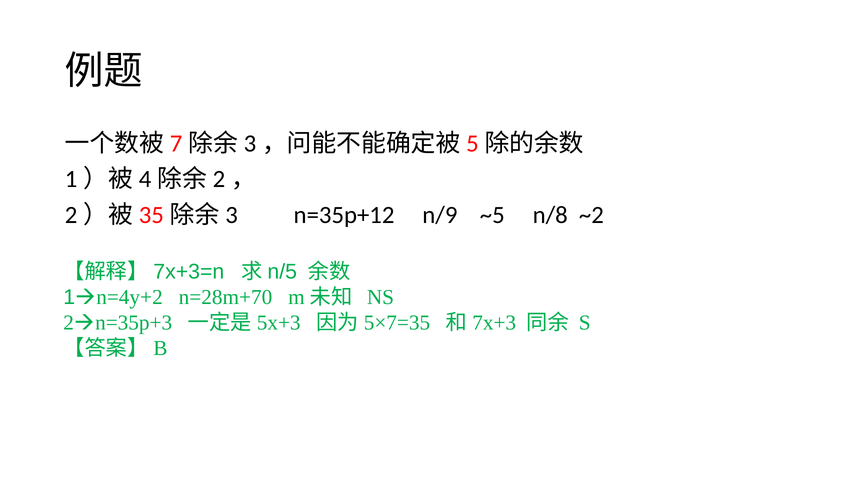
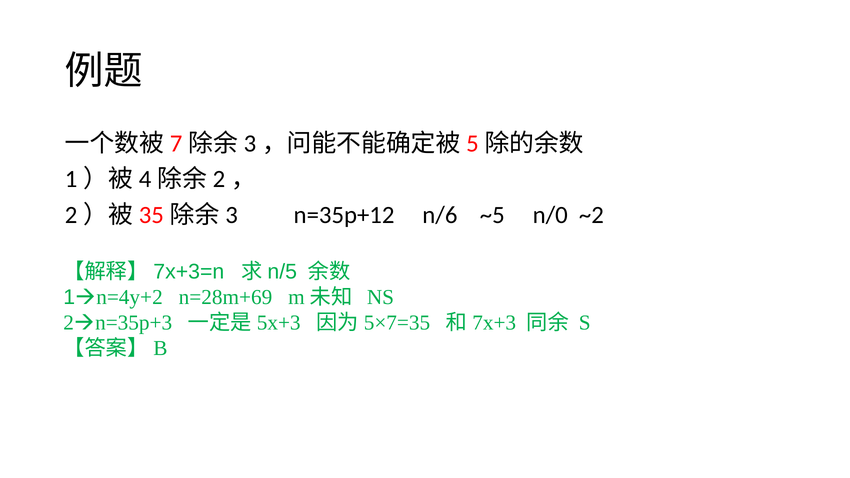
n/9: n/9 -> n/6 (440, 215)
n/8: n/8 -> n/0 (550, 215)
n=28m+70: n=28m+70 -> n=28m+69 (225, 297)
